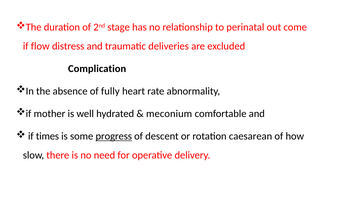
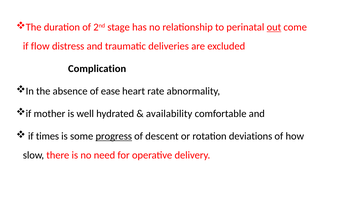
out underline: none -> present (274, 27)
fully: fully -> ease (110, 91)
meconium: meconium -> availability (169, 114)
caesarean: caesarean -> deviations (251, 136)
